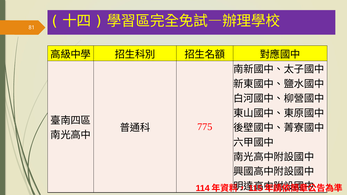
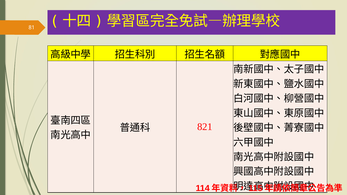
775: 775 -> 821 (205, 127)
